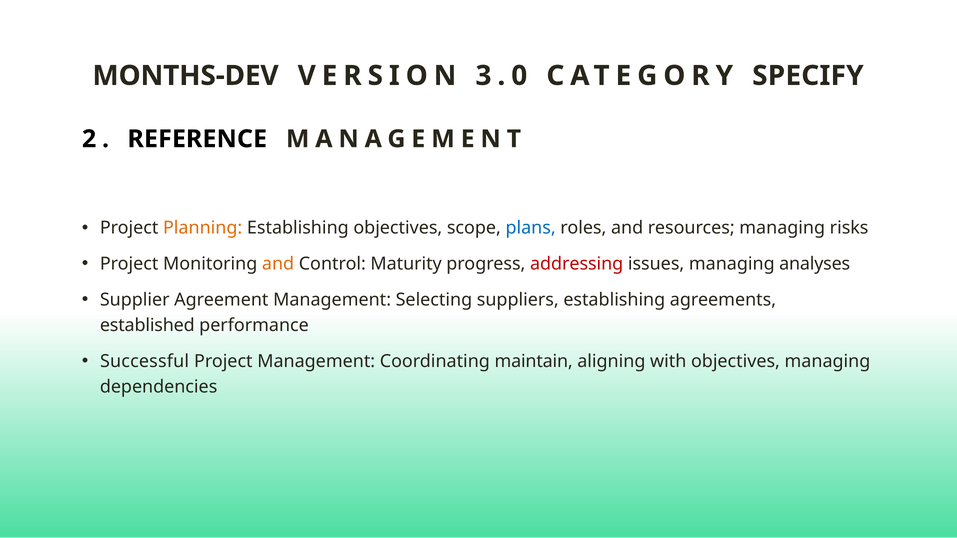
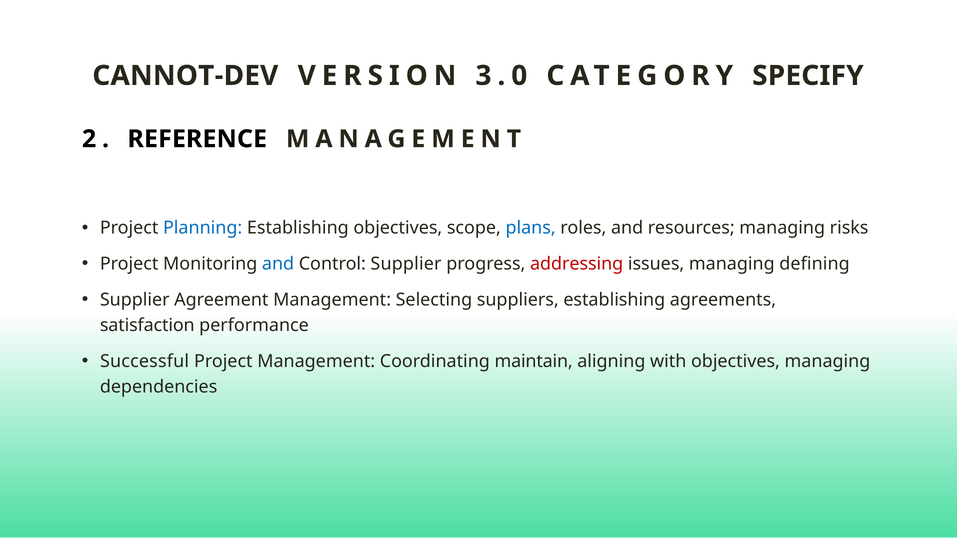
MONTHS-DEV: MONTHS-DEV -> CANNOT-DEV (185, 76)
Planning colour: orange -> blue (203, 228)
and colour: orange -> blue (278, 264)
Control Maturity: Maturity -> Supplier (406, 264)
analyses: analyses -> defining (815, 264)
established: established -> satisfaction (147, 326)
